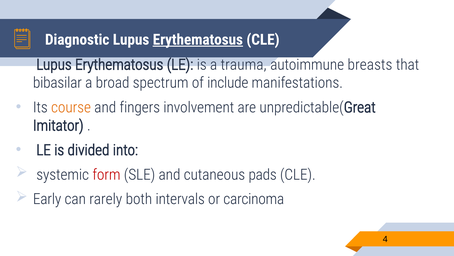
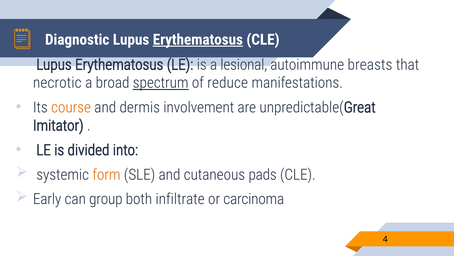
trauma: trauma -> lesional (244, 65)
bibasilar: bibasilar -> necrotic (57, 83)
spectrum underline: none -> present (161, 83)
include: include -> reduce (228, 83)
fingers: fingers -> dermis (140, 107)
form colour: red -> orange (106, 174)
rarely: rarely -> group (106, 199)
intervals: intervals -> infiltrate (180, 199)
